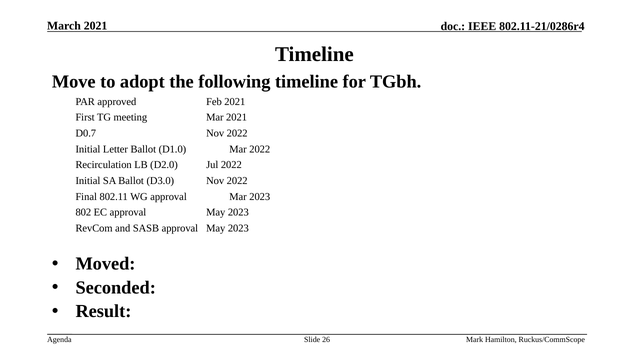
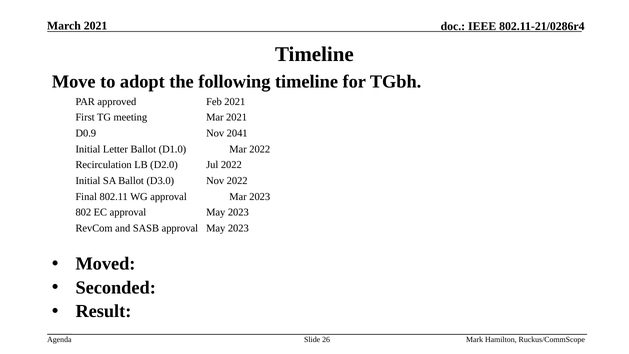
D0.7: D0.7 -> D0.9 (86, 133)
2022: 2022 -> 2041 (237, 133)
